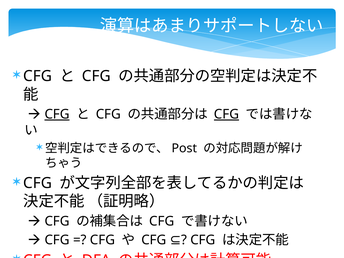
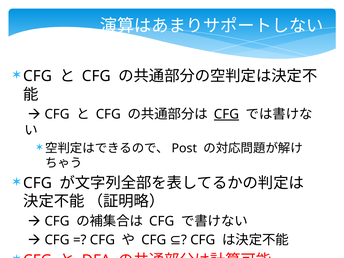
CFG underline: present -> none (57, 114)
